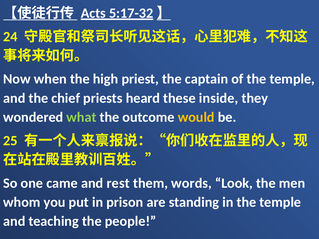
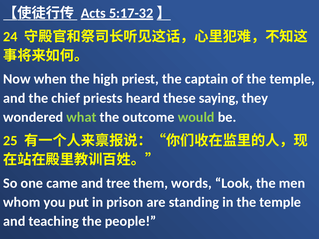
inside: inside -> saying (219, 98)
would colour: yellow -> light green (196, 117)
rest: rest -> tree (118, 183)
